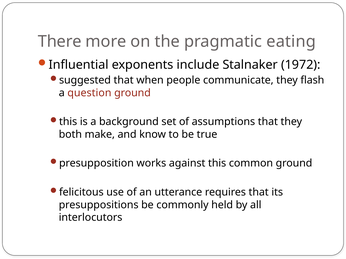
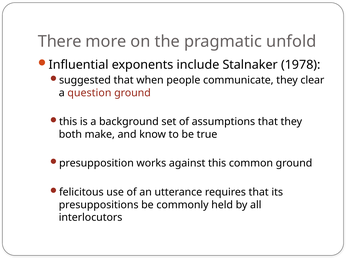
eating: eating -> unfold (291, 42)
1972: 1972 -> 1978 (301, 65)
flash: flash -> clear (312, 80)
